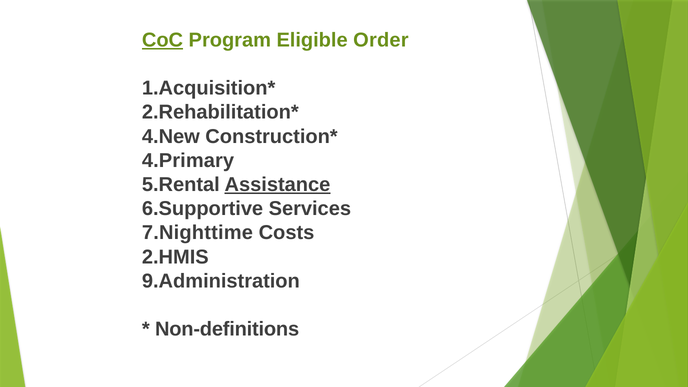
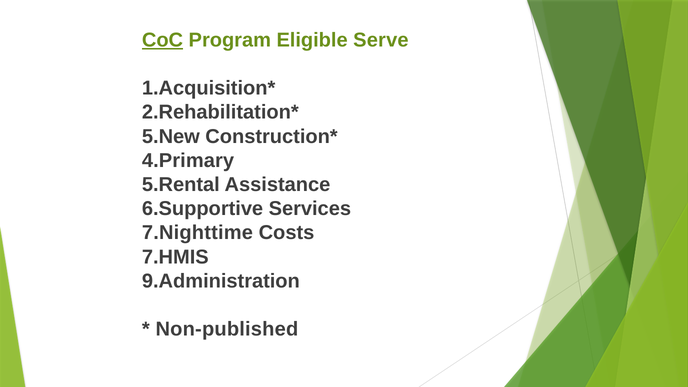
Order: Order -> Serve (381, 40)
4.New: 4.New -> 5.New (171, 136)
Assistance underline: present -> none (277, 185)
2.HMIS: 2.HMIS -> 7.HMIS (175, 257)
Non-definitions: Non-definitions -> Non-published (227, 329)
